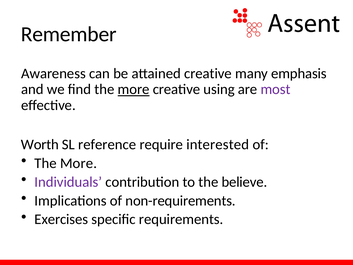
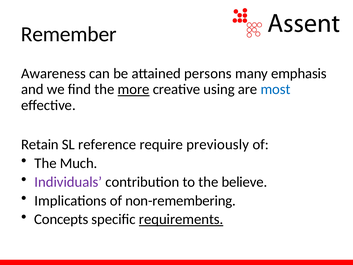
attained creative: creative -> persons (208, 73)
most colour: purple -> blue (276, 89)
Worth: Worth -> Retain (40, 144)
interested: interested -> previously (218, 144)
More: More -> Much (79, 163)
non-requirements: non-requirements -> non-remembering (181, 200)
Exercises: Exercises -> Concepts (61, 219)
requirements underline: none -> present (181, 219)
